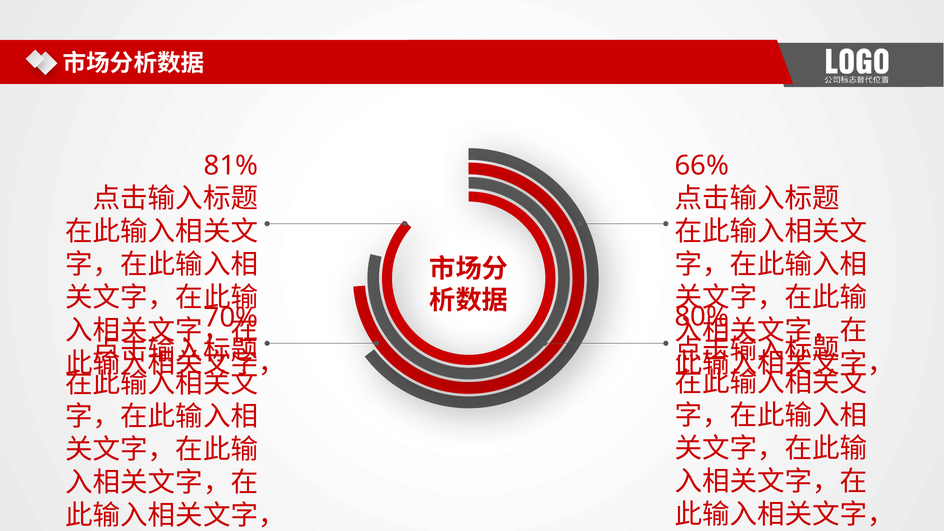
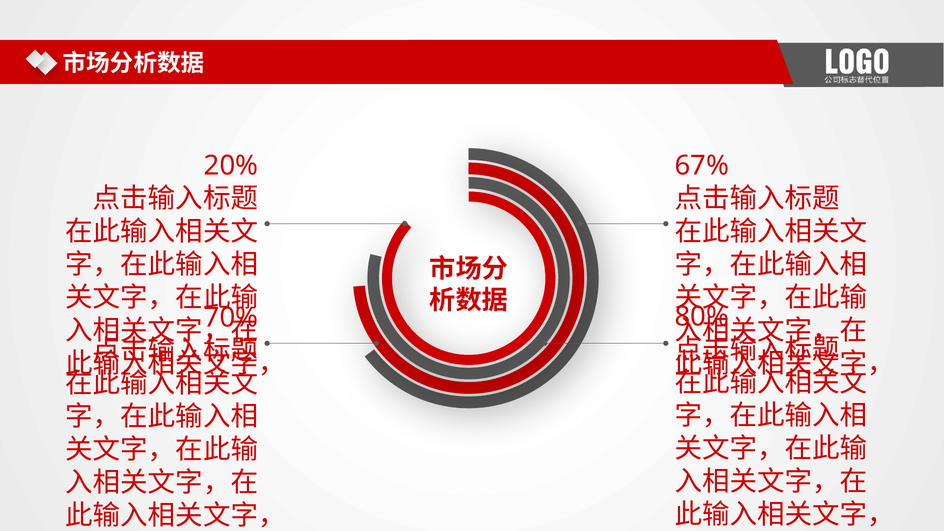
81%: 81% -> 20% (231, 165)
66%: 66% -> 67% (702, 165)
